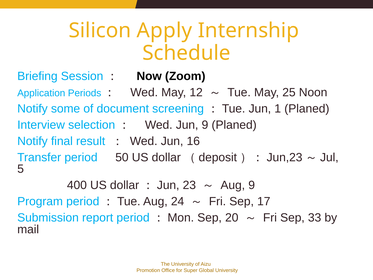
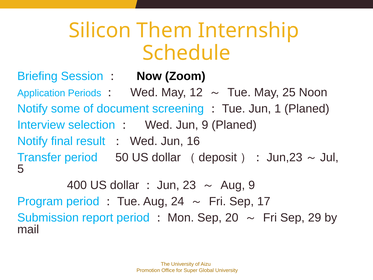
Apply: Apply -> Them (164, 31)
33: 33 -> 29 (315, 218)
